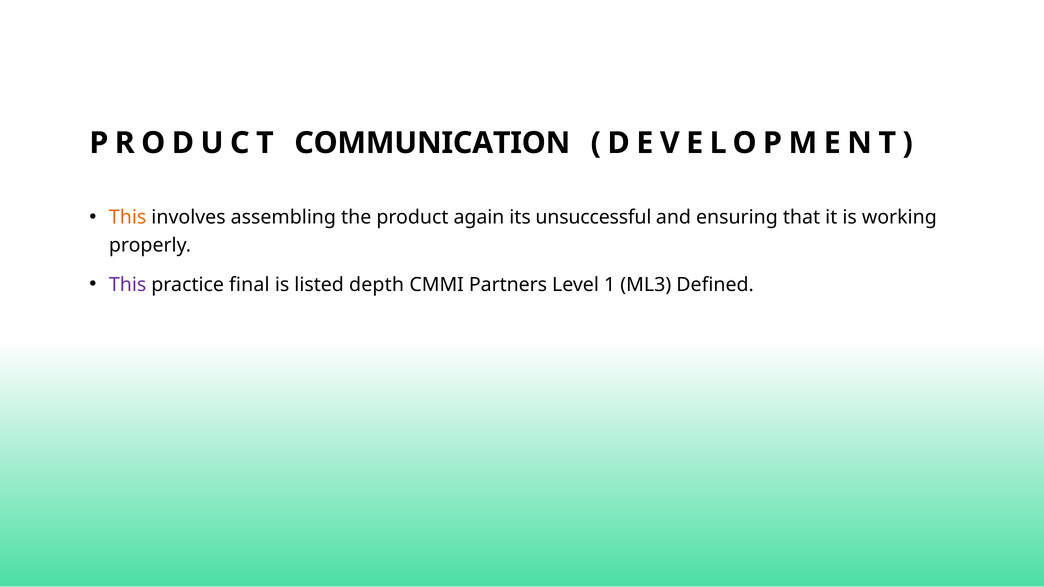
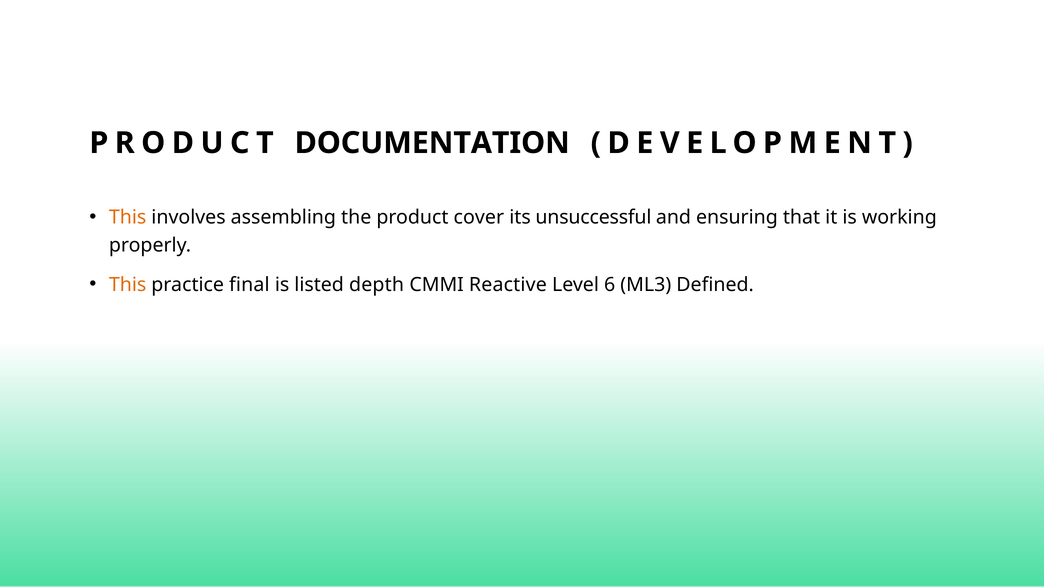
COMMUNICATION: COMMUNICATION -> DOCUMENTATION (432, 143)
again: again -> cover (479, 217)
This colour: purple -> orange (128, 285)
Partners: Partners -> Reactive (508, 285)
1: 1 -> 6 (610, 285)
